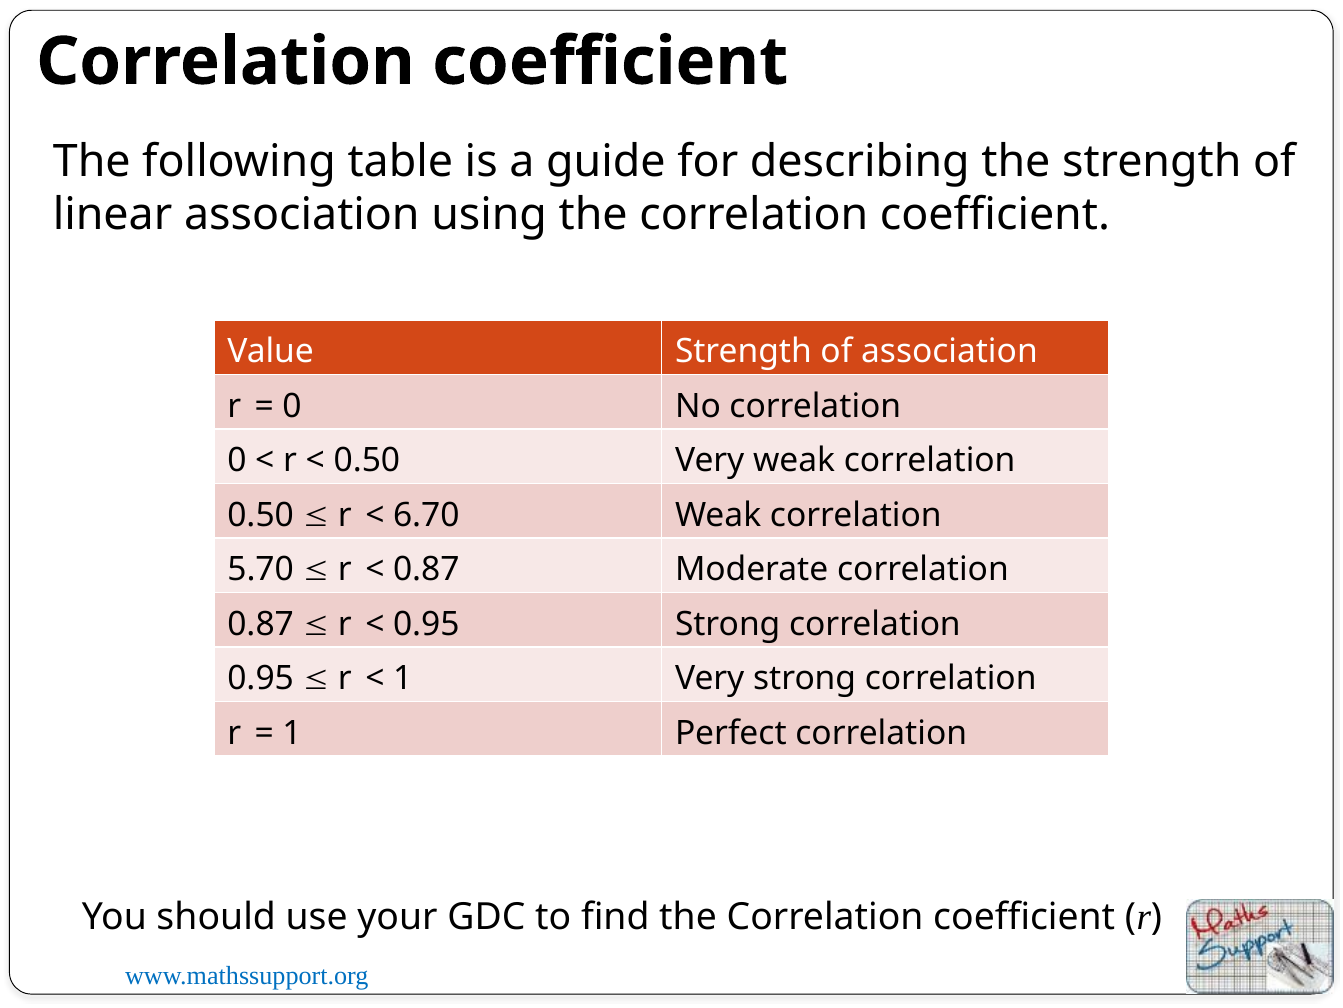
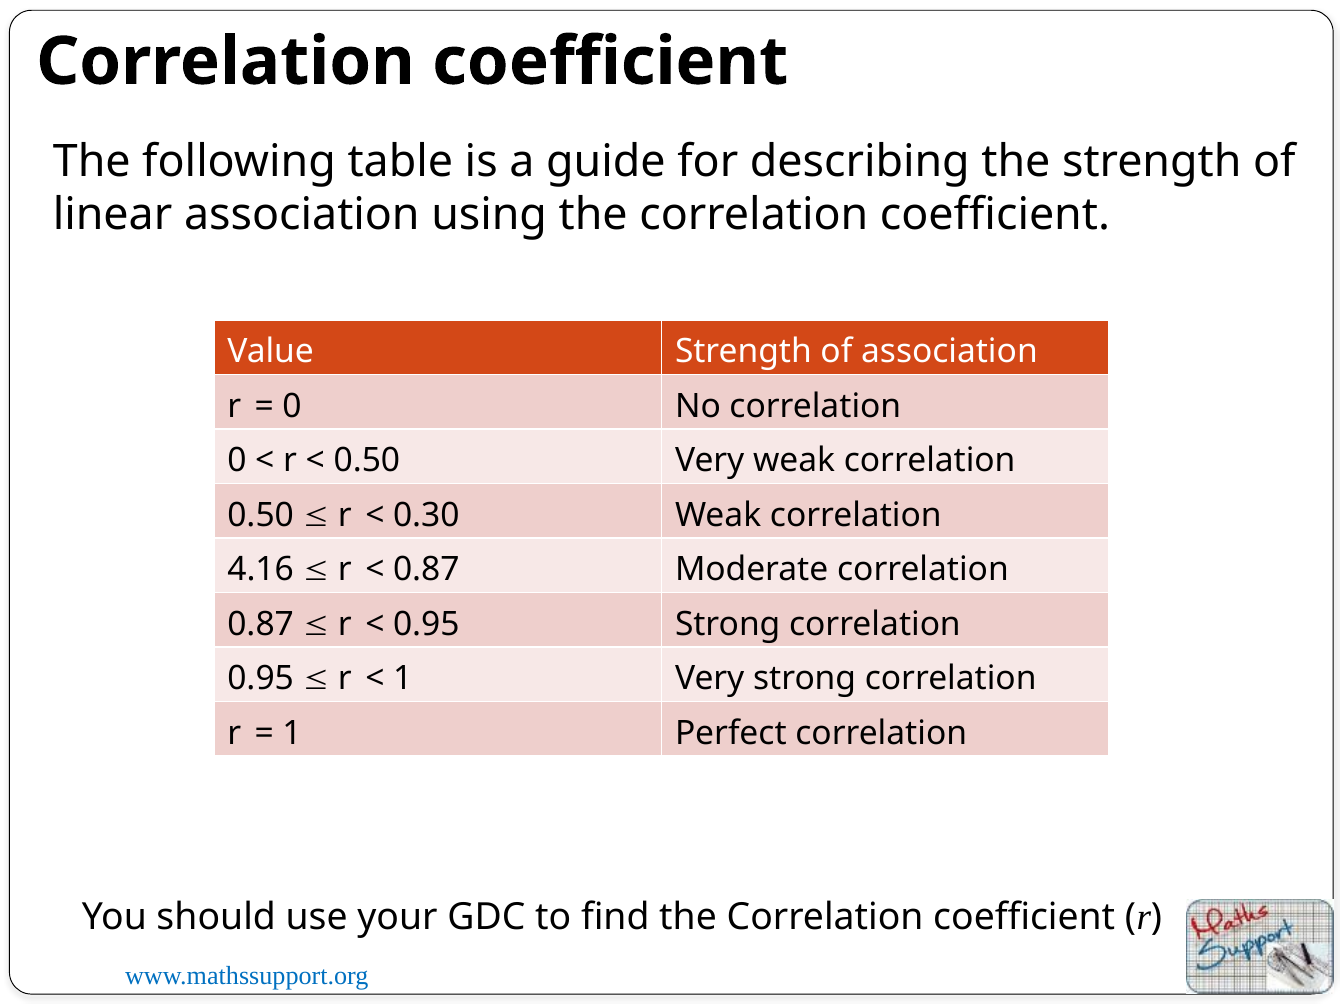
6.70: 6.70 -> 0.30 (426, 515)
5.70: 5.70 -> 4.16 (261, 569)
